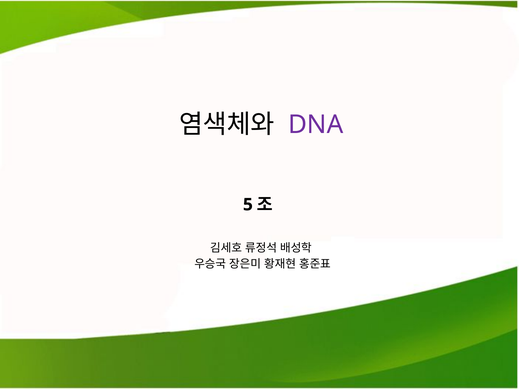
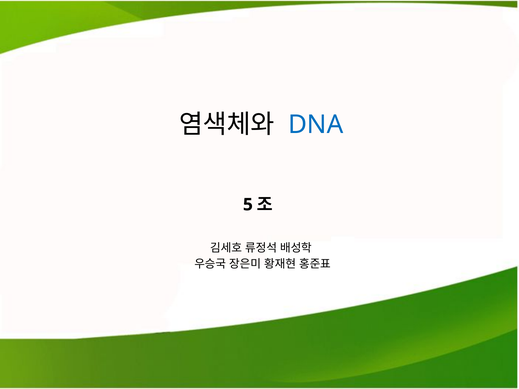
DNA colour: purple -> blue (316, 125)
